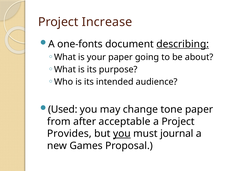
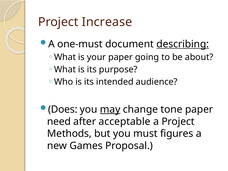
one-fonts: one-fonts -> one-must (80, 44)
Used: Used -> Does (63, 109)
may underline: none -> present (110, 109)
from: from -> need (59, 121)
Provides: Provides -> Methods (69, 134)
you underline: present -> none (122, 134)
journal: journal -> figures (177, 134)
